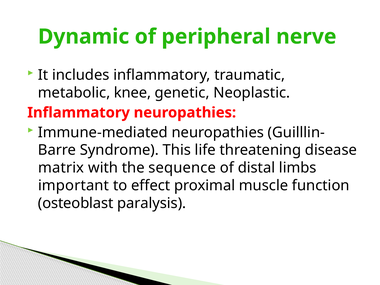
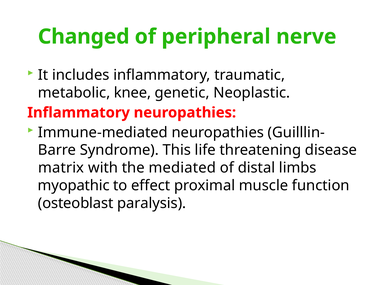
Dynamic: Dynamic -> Changed (84, 37)
sequence: sequence -> mediated (182, 168)
important: important -> myopathic (74, 185)
